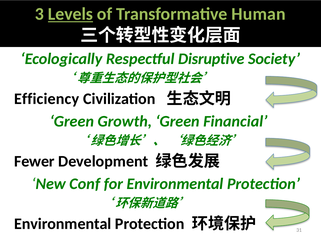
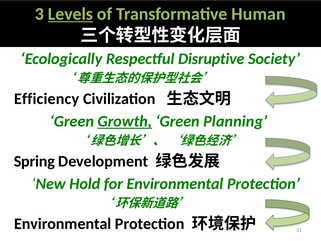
Growth underline: none -> present (125, 121)
Financial: Financial -> Planning (235, 121)
Fewer: Fewer -> Spring (34, 161)
Conf: Conf -> Hold (85, 184)
